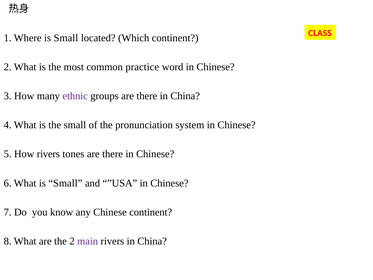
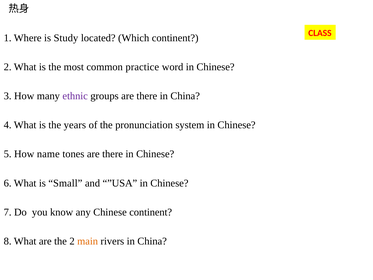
Where is Small: Small -> Study (66, 38)
the small: small -> years (75, 125)
How rivers: rivers -> name (48, 154)
main colour: purple -> orange (88, 241)
